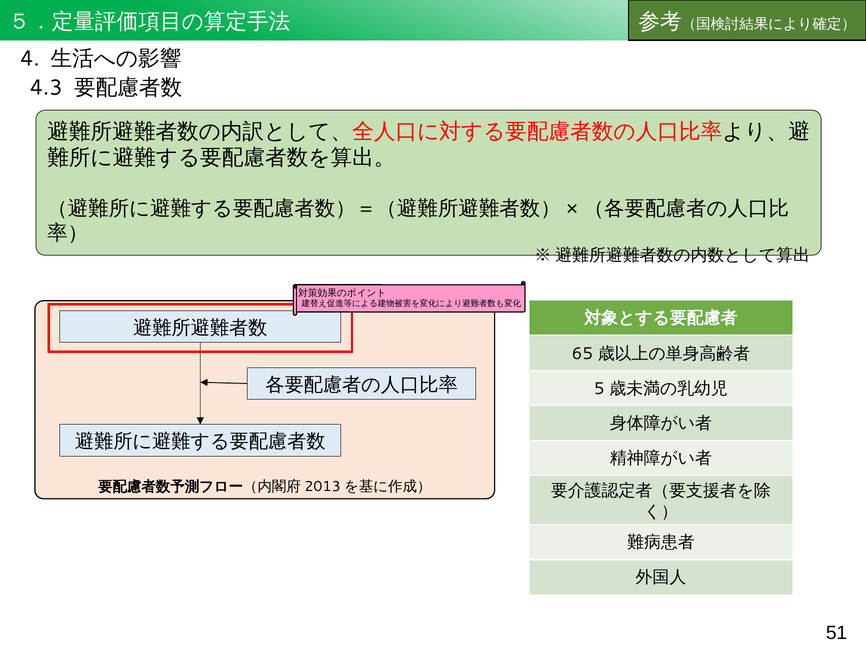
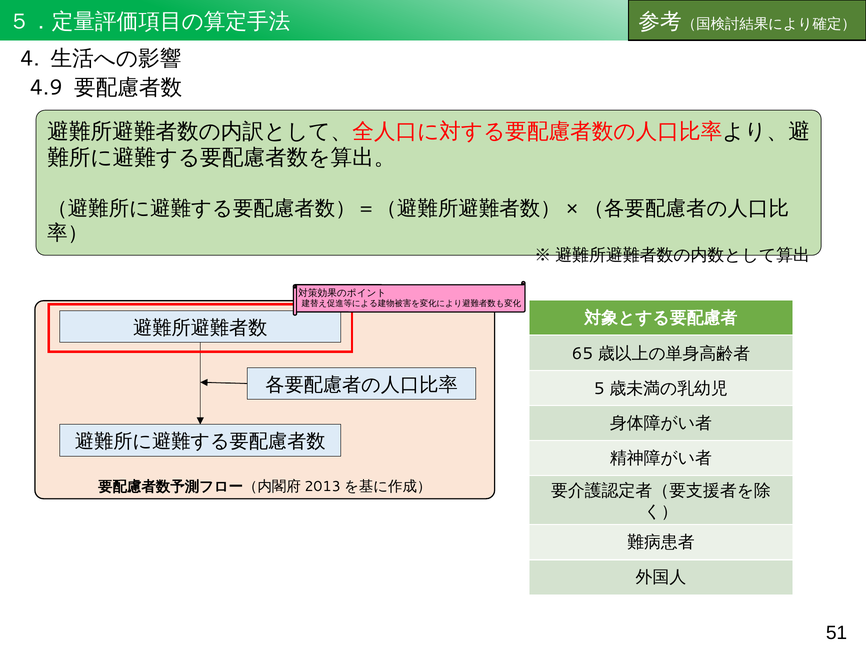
4.3: 4.3 -> 4.9 (46, 88)
